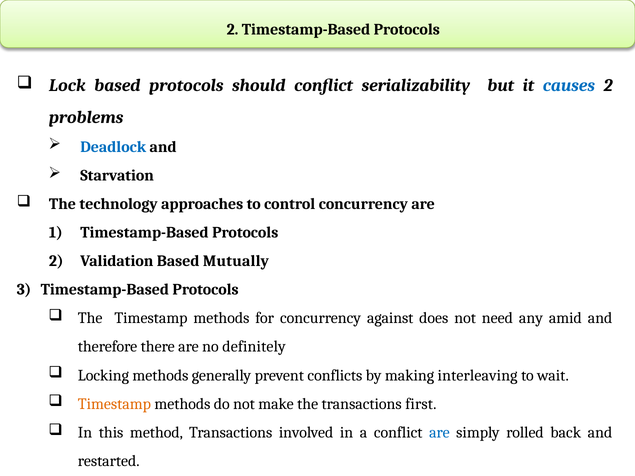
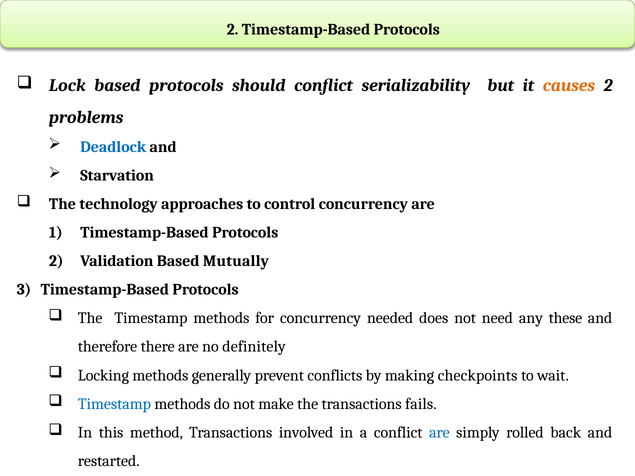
causes colour: blue -> orange (569, 86)
against: against -> needed (390, 318)
amid: amid -> these (565, 318)
interleaving: interleaving -> checkpoints (478, 375)
Timestamp colour: orange -> blue (114, 404)
first: first -> fails (421, 404)
